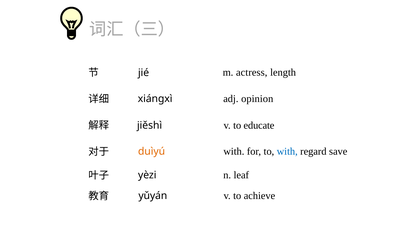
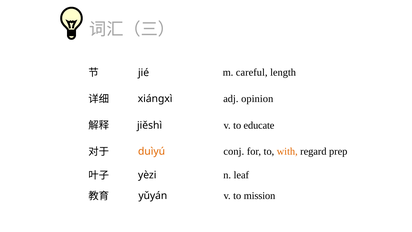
actress: actress -> careful (252, 72)
with: with -> conj (234, 151)
with colour: blue -> orange (287, 151)
save: save -> prep (338, 151)
achieve: achieve -> mission (260, 196)
